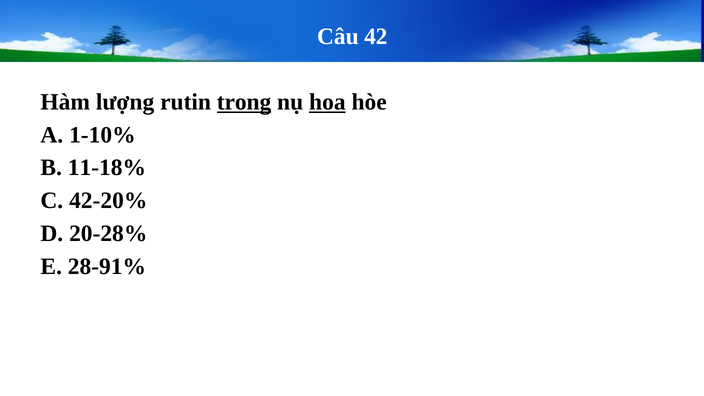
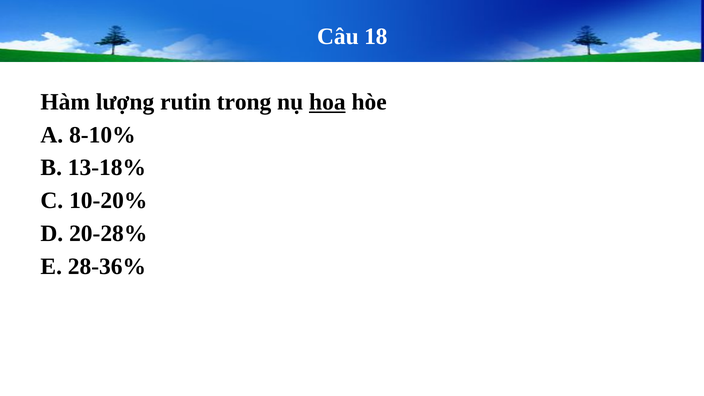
42: 42 -> 18 (376, 36)
trong underline: present -> none (244, 102)
1-10%: 1-10% -> 8-10% (102, 135)
11-18%: 11-18% -> 13-18% (107, 168)
42-20%: 42-20% -> 10-20% (108, 201)
28-91%: 28-91% -> 28-36% (107, 266)
